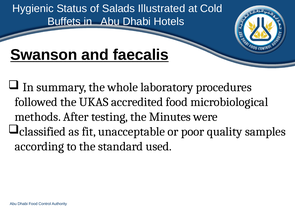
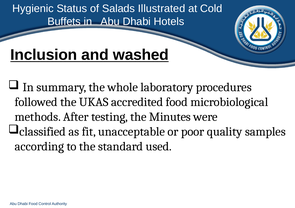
Swanson: Swanson -> Inclusion (44, 55)
faecalis: faecalis -> washed (141, 55)
